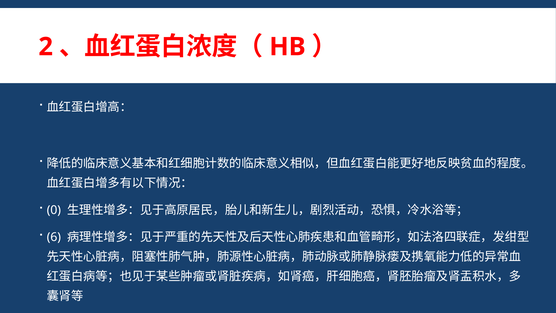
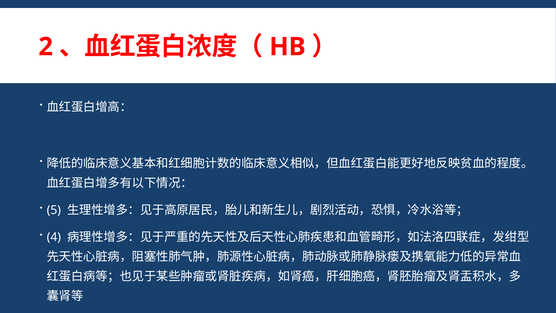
0: 0 -> 5 (54, 210)
6: 6 -> 4 (54, 237)
